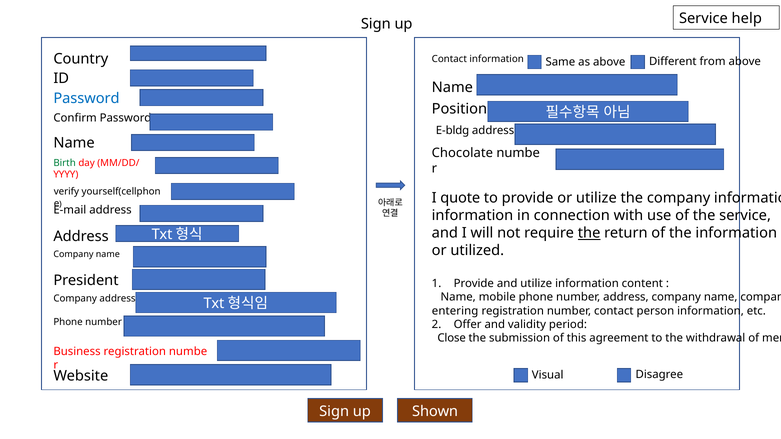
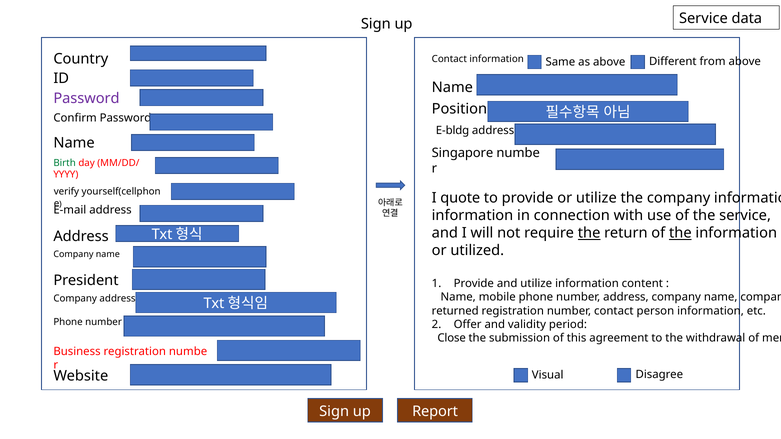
help: help -> data (747, 18)
Password colour: blue -> purple (86, 99)
Chocolate: Chocolate -> Singapore (462, 153)
the underline: none -> present (680, 233)
entering: entering -> returned (455, 311)
Shown: Shown -> Report (435, 412)
